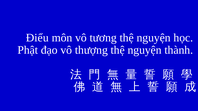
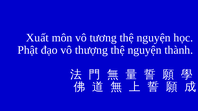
Điểu: Điểu -> Xuất (37, 38)
